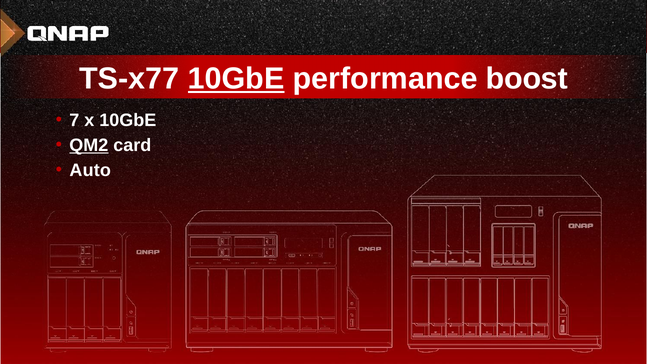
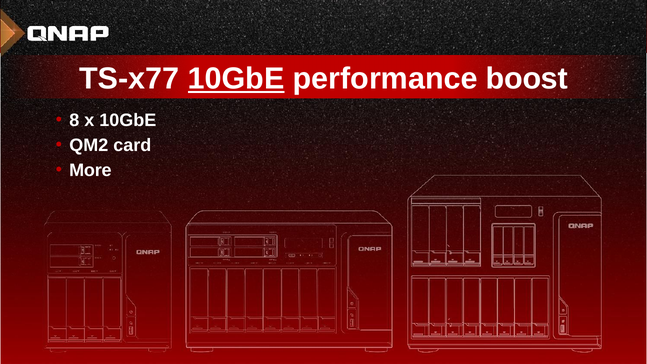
7: 7 -> 8 (74, 121)
QM2 underline: present -> none (89, 145)
Auto: Auto -> More (90, 170)
